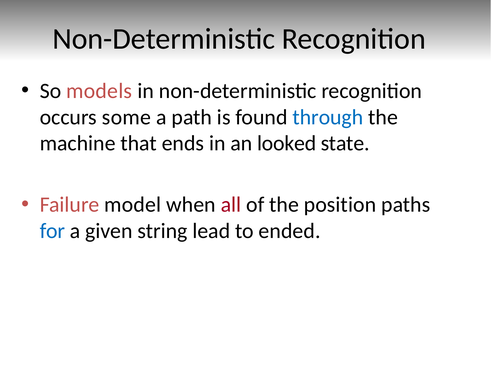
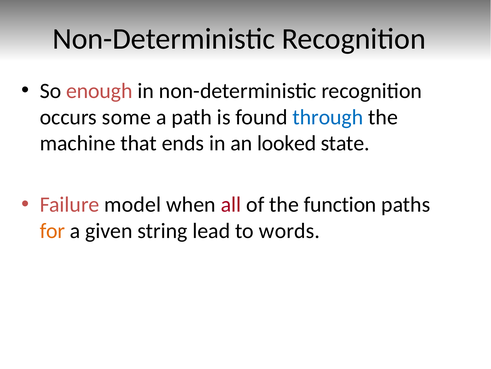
models: models -> enough (99, 91)
position: position -> function (340, 204)
for colour: blue -> orange (52, 230)
ended: ended -> words (290, 230)
